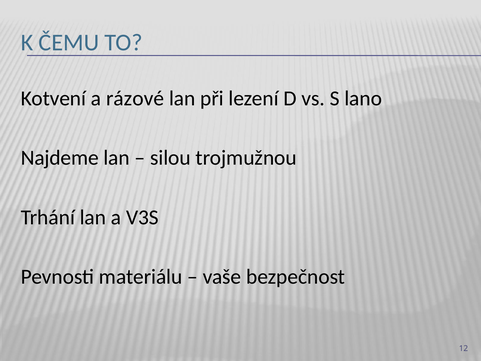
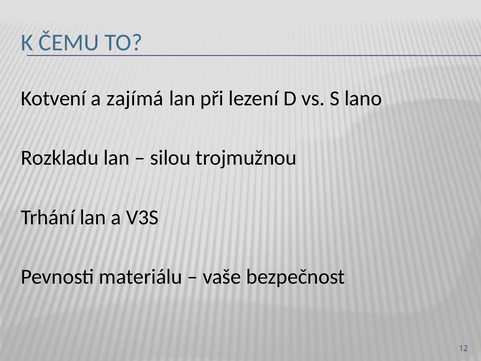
rázové: rázové -> zajímá (135, 98)
Najdeme: Najdeme -> Rozkladu (60, 158)
